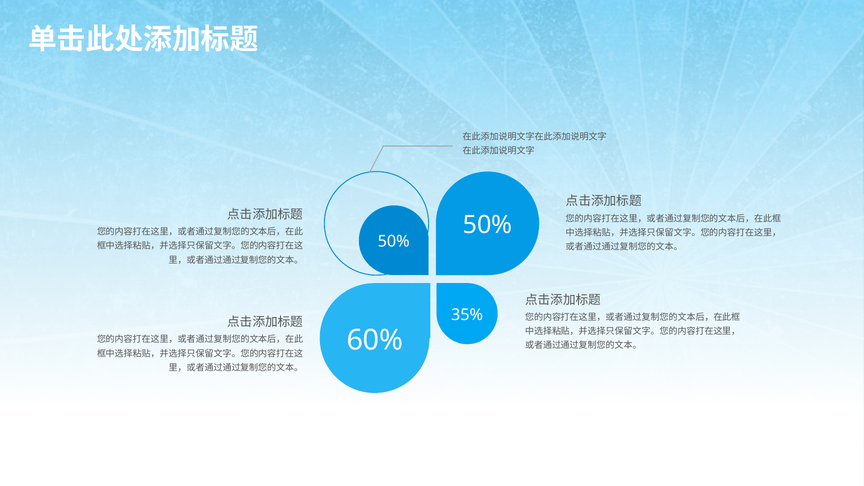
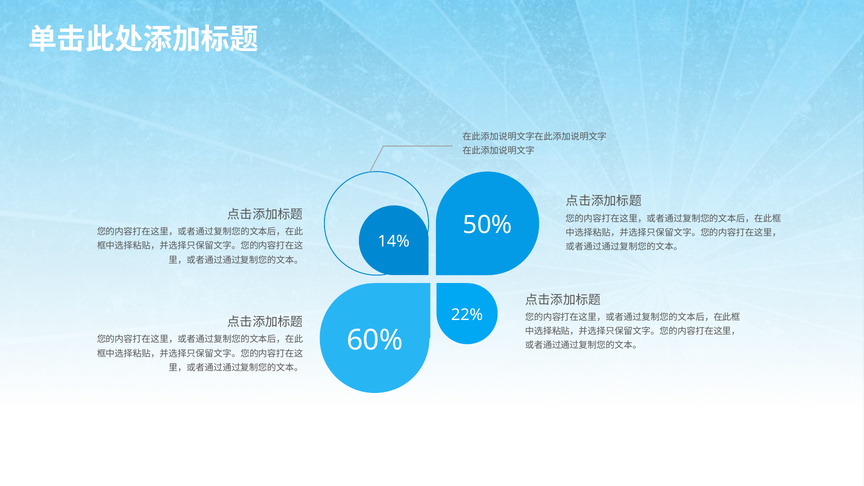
50%: 50% -> 14% (394, 241)
35%: 35% -> 22% (467, 315)
